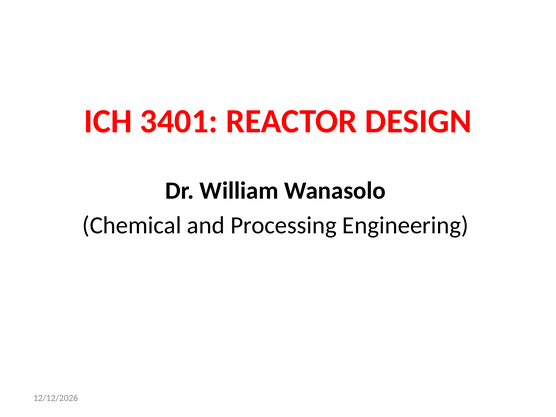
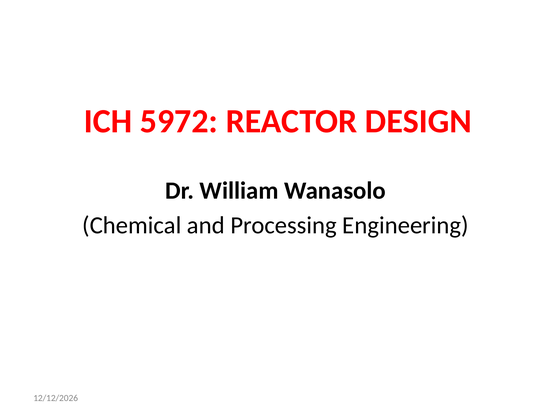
3401: 3401 -> 5972 (179, 121)
